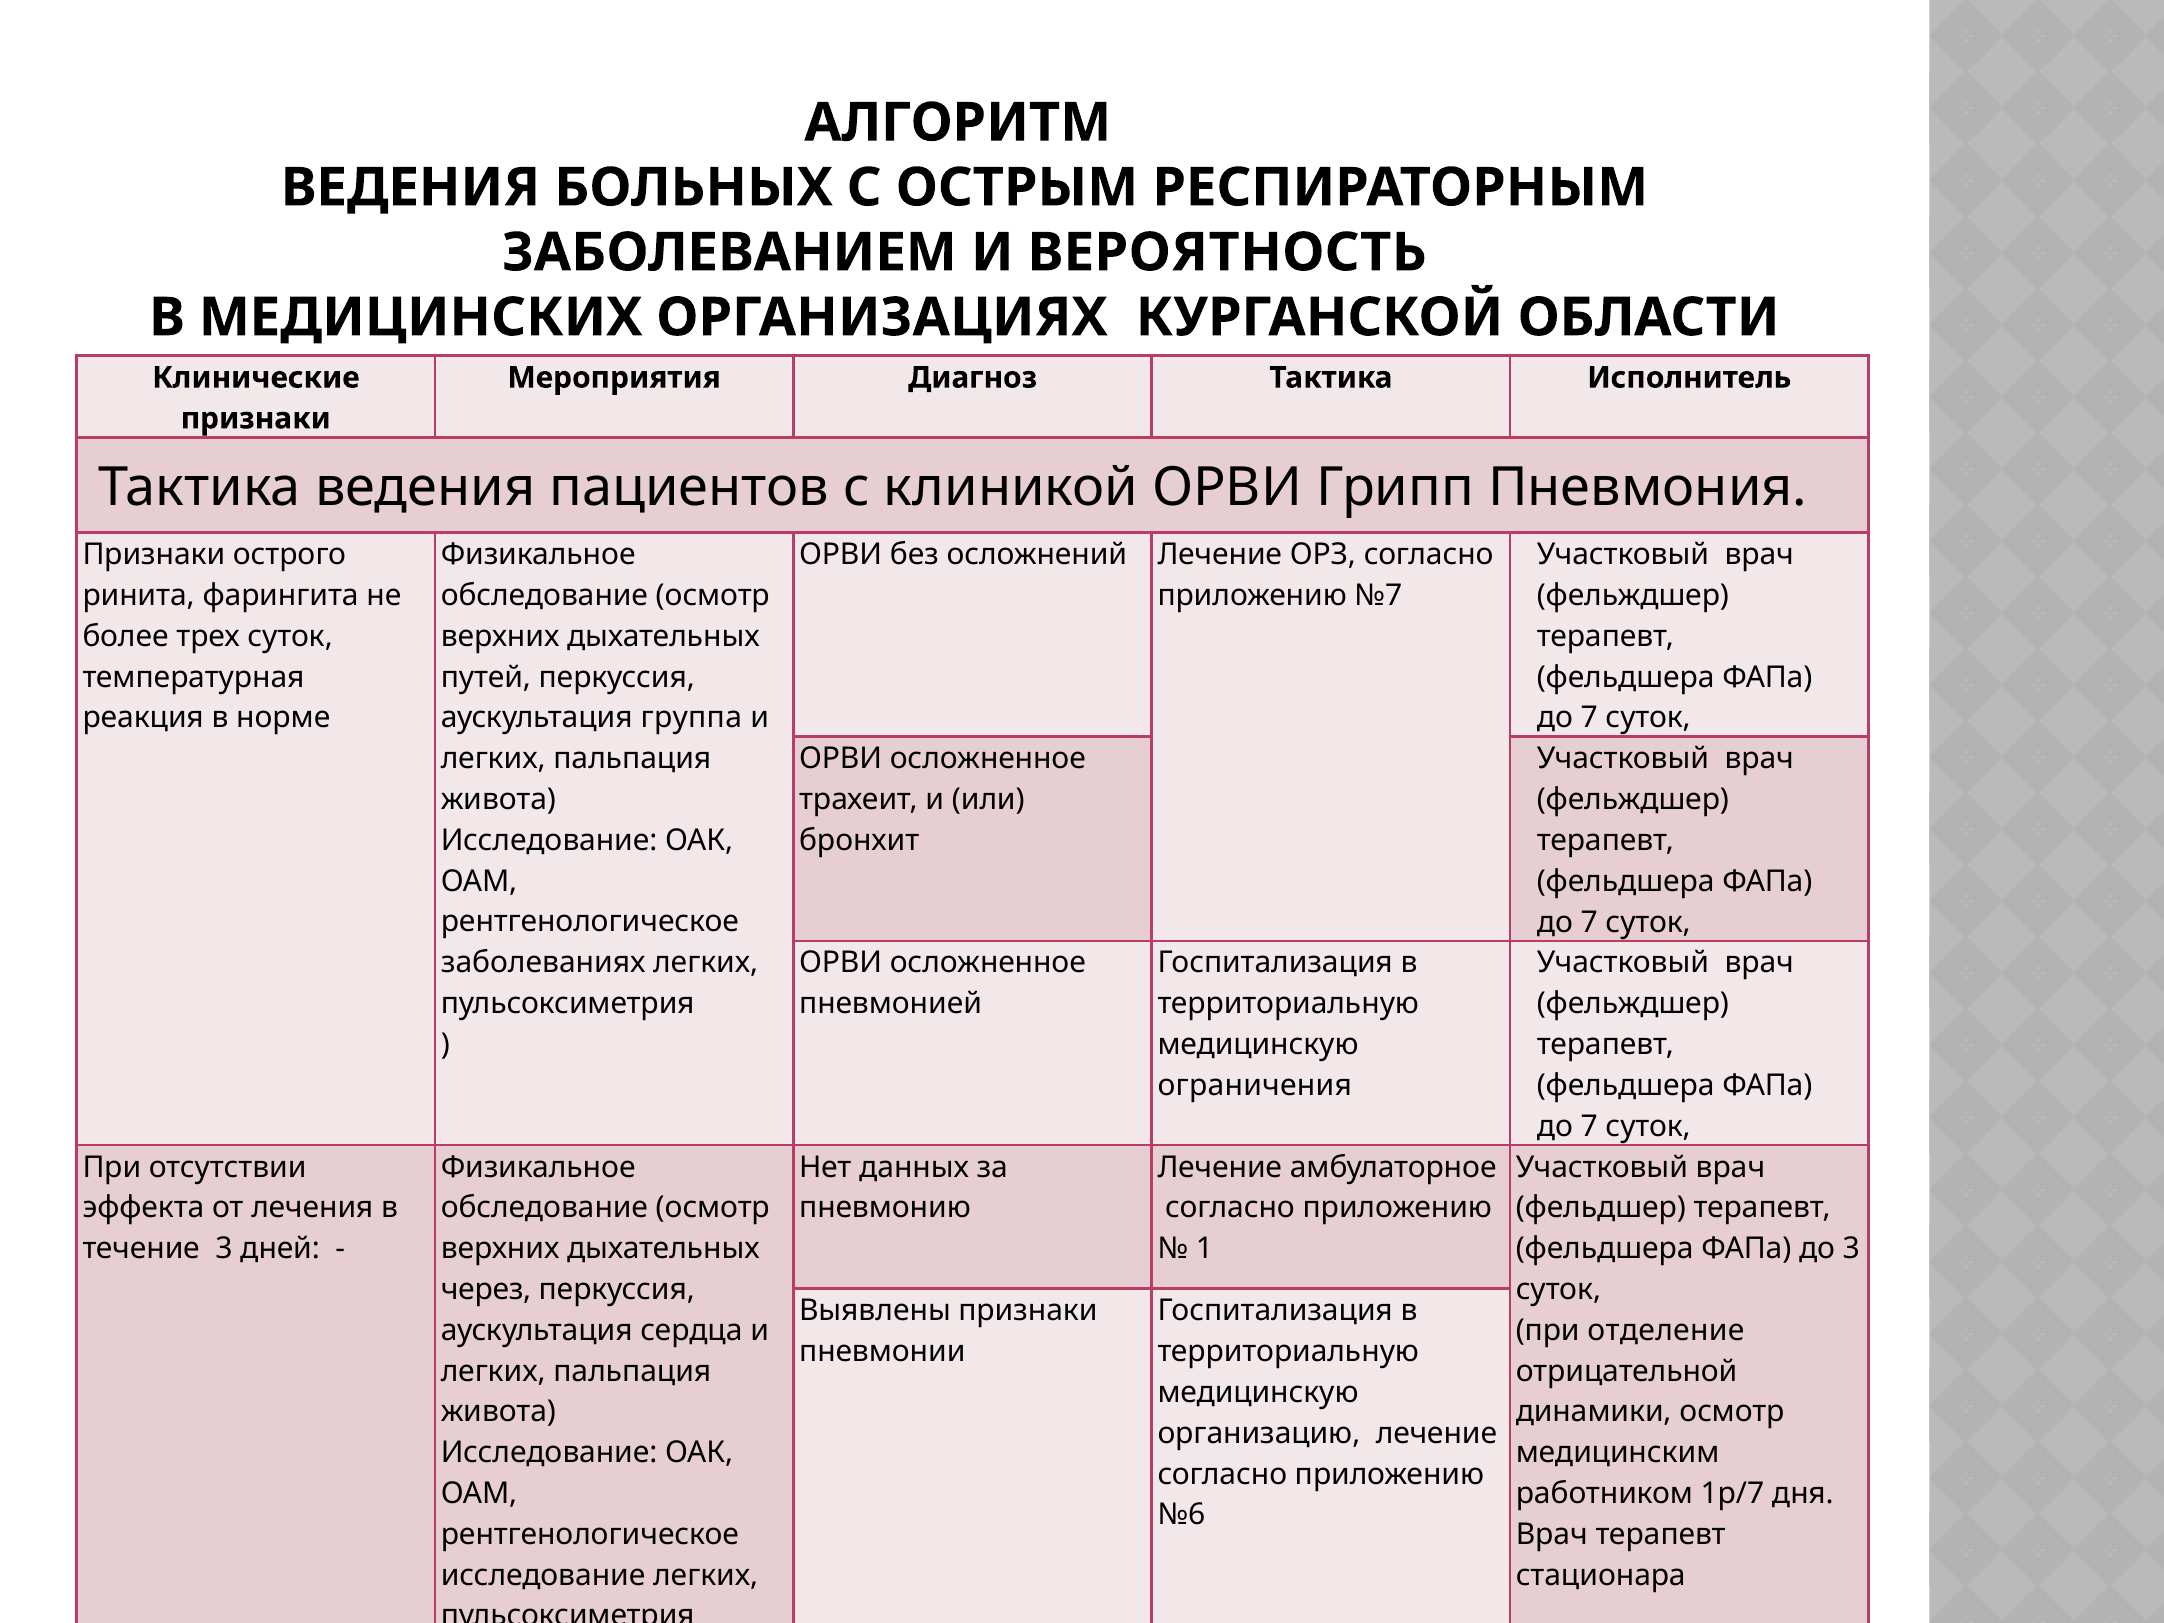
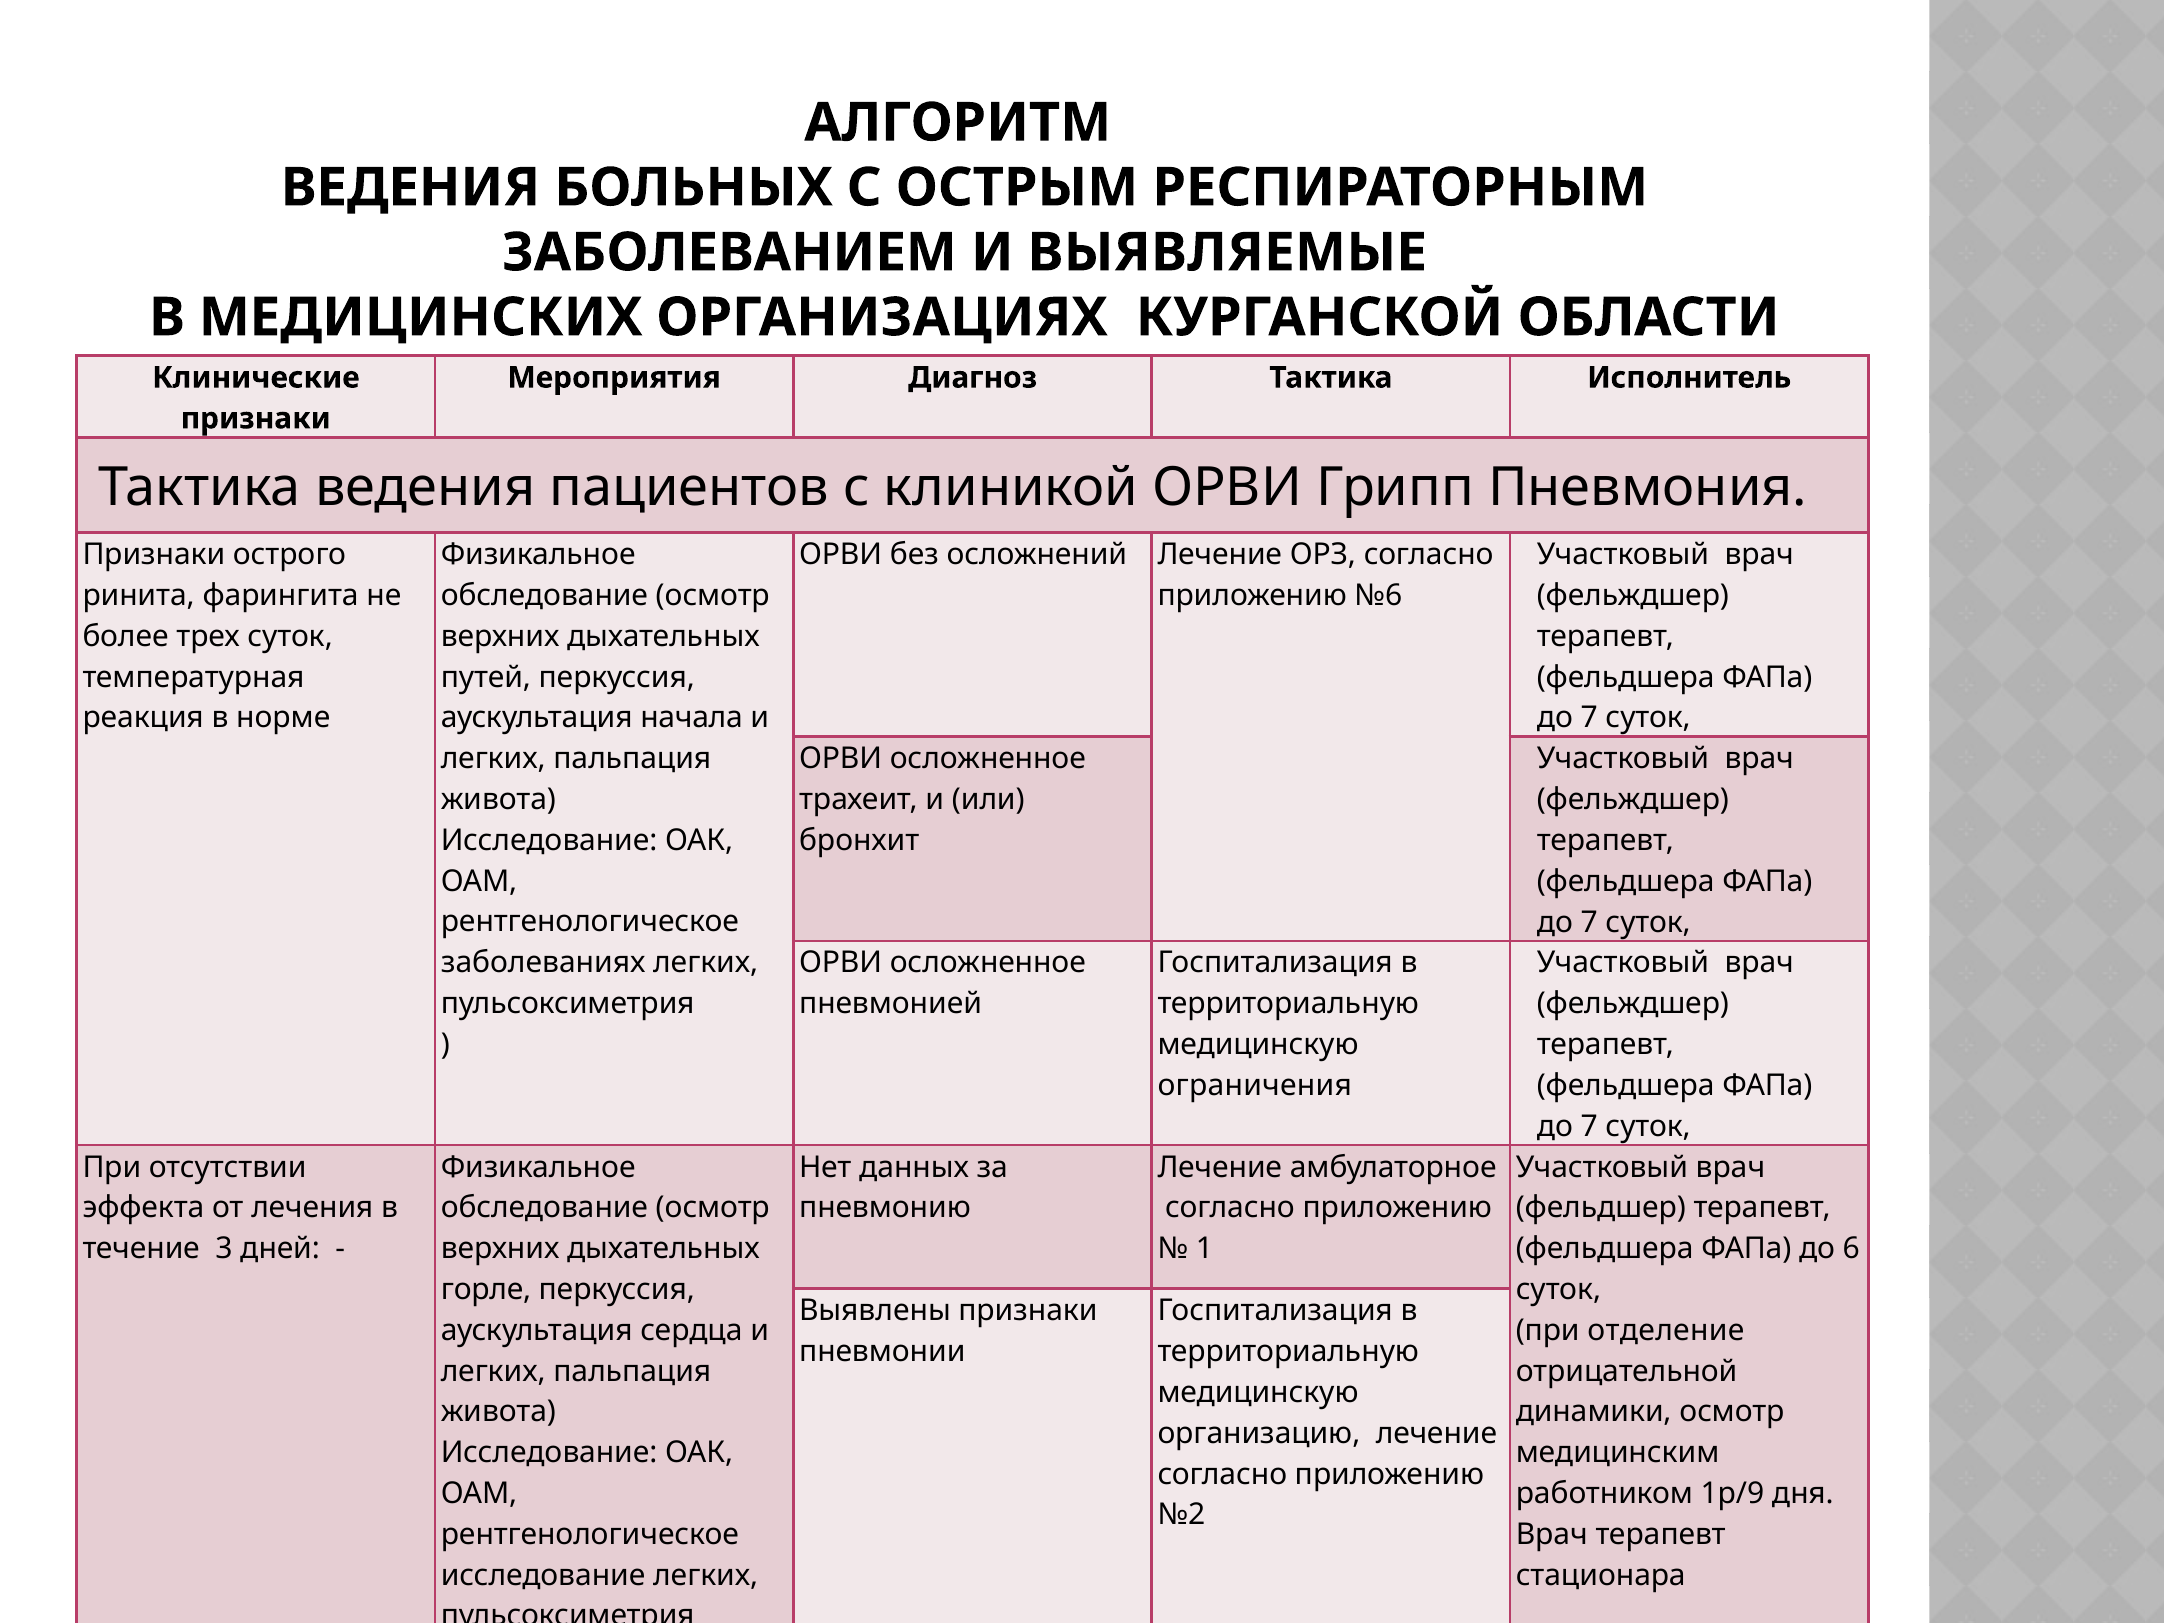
ВЕРОЯТНОСТЬ: ВЕРОЯТНОСТЬ -> ВЫЯВЛЯЕМЫЕ (1227, 253)
№7: №7 -> №6 (1378, 596)
группа: группа -> начала (692, 718)
до 3: 3 -> 6 (1851, 1249)
через: через -> горле (486, 1290)
1р/7: 1р/7 -> 1р/9 (1732, 1494)
№6: №6 -> №2 (1181, 1515)
